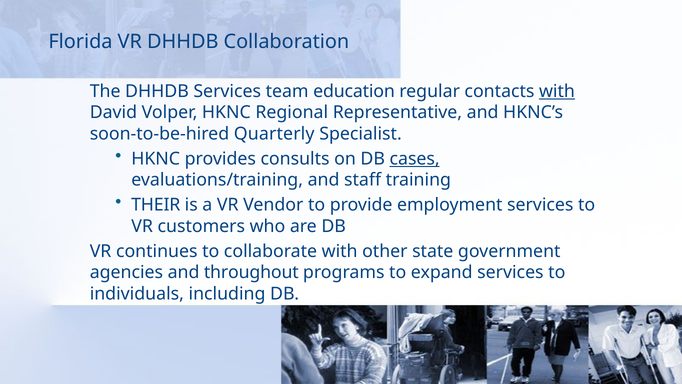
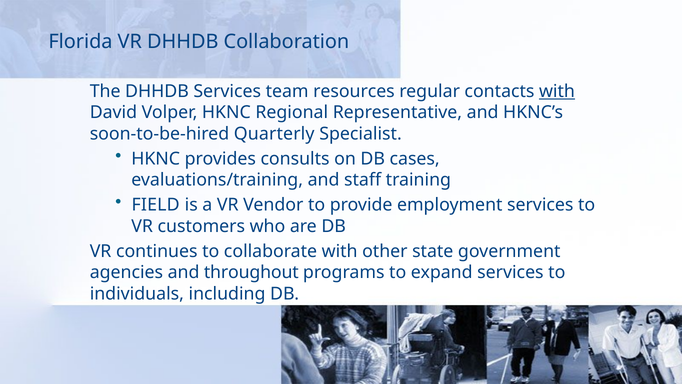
education: education -> resources (354, 91)
cases underline: present -> none (415, 159)
THEIR: THEIR -> FIELD (156, 205)
